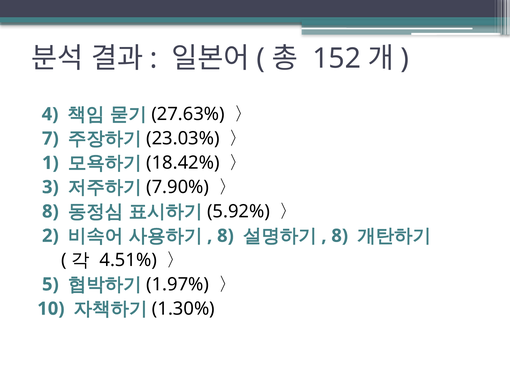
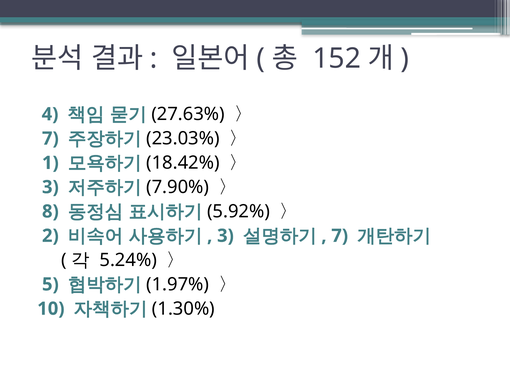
8: 8 -> 3 (225, 235)
8: 8 -> 7 (340, 235)
4.51%: 4.51% -> 5.24% (128, 260)
